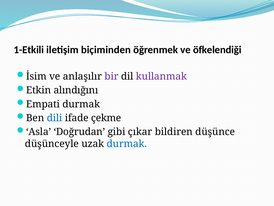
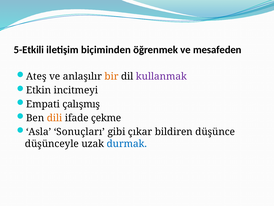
1-Etkili: 1-Etkili -> 5-Etkili (29, 50)
öfkelendiği: öfkelendiği -> mesafeden (217, 50)
İsim: İsim -> Ateş (36, 76)
bir colour: purple -> orange (112, 76)
alındığını: alındığını -> incitmeyi (76, 90)
Empati durmak: durmak -> çalışmış (81, 104)
dili colour: blue -> orange (55, 118)
Doğrudan: Doğrudan -> Sonuçları (79, 132)
